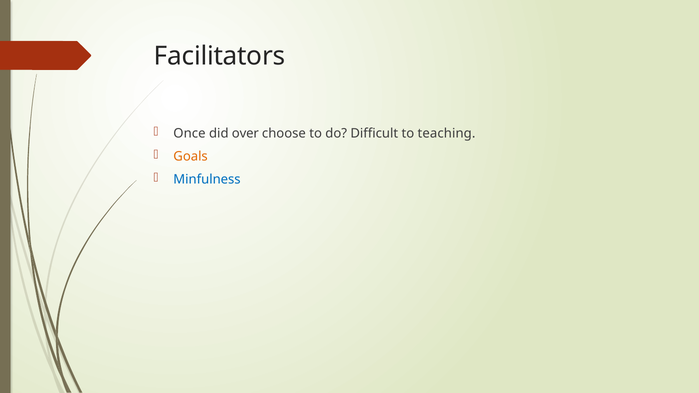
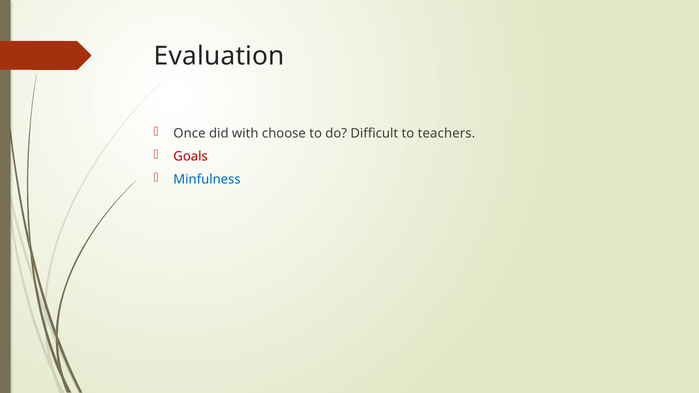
Facilitators: Facilitators -> Evaluation (219, 56)
over: over -> with (245, 134)
teaching: teaching -> teachers (446, 134)
Goals colour: orange -> red (191, 157)
